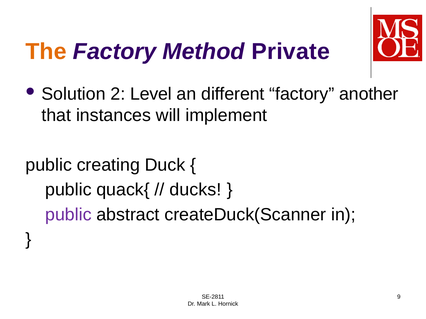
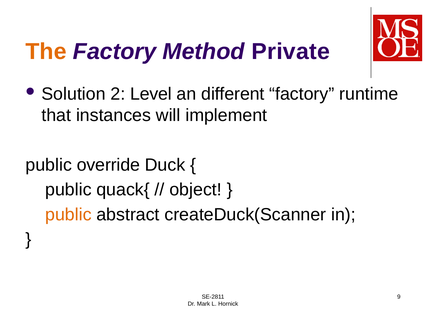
another: another -> runtime (369, 94)
creating: creating -> override (108, 165)
ducks: ducks -> object (196, 190)
public colour: purple -> orange (68, 215)
